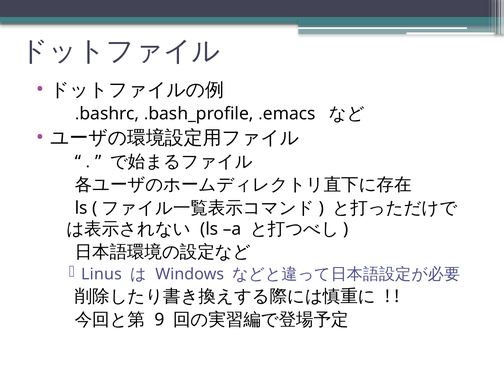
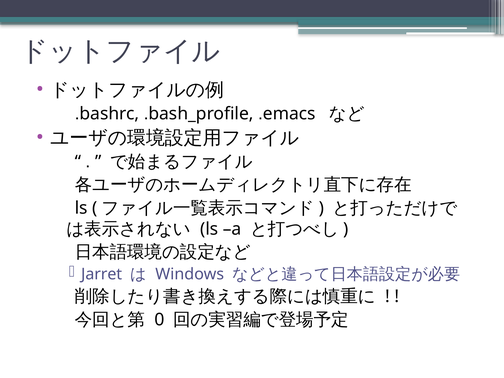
Linus: Linus -> Jarret (102, 274)
9: 9 -> 0 (159, 320)
